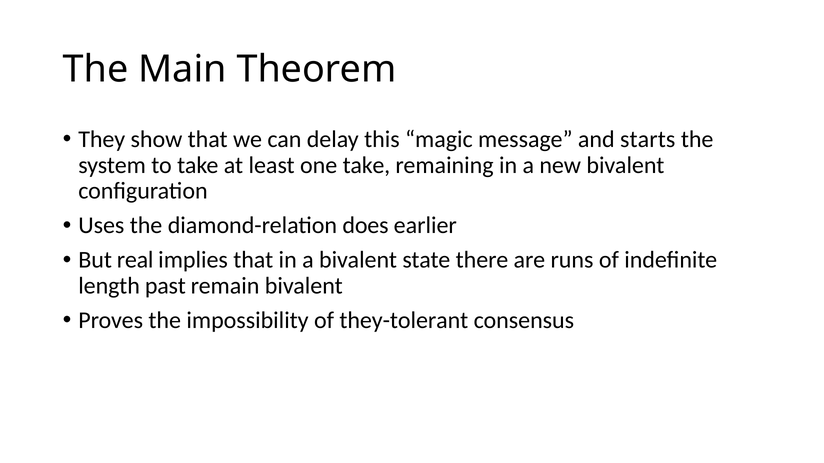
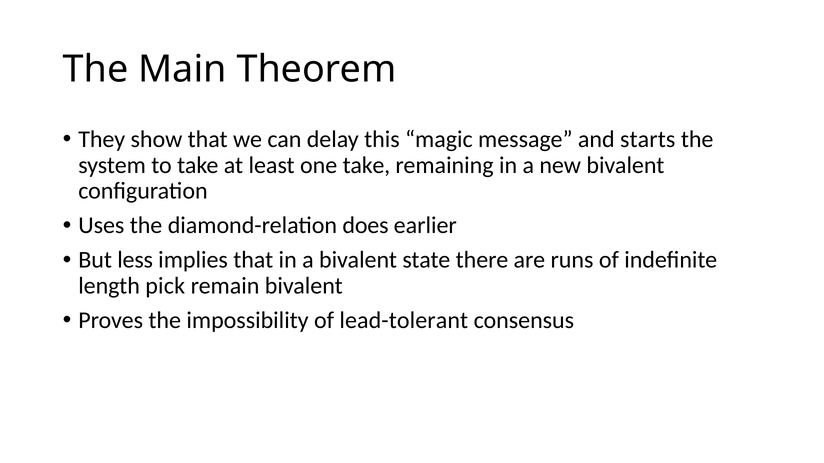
real: real -> less (135, 260)
past: past -> pick (165, 286)
they-tolerant: they-tolerant -> lead-tolerant (404, 321)
